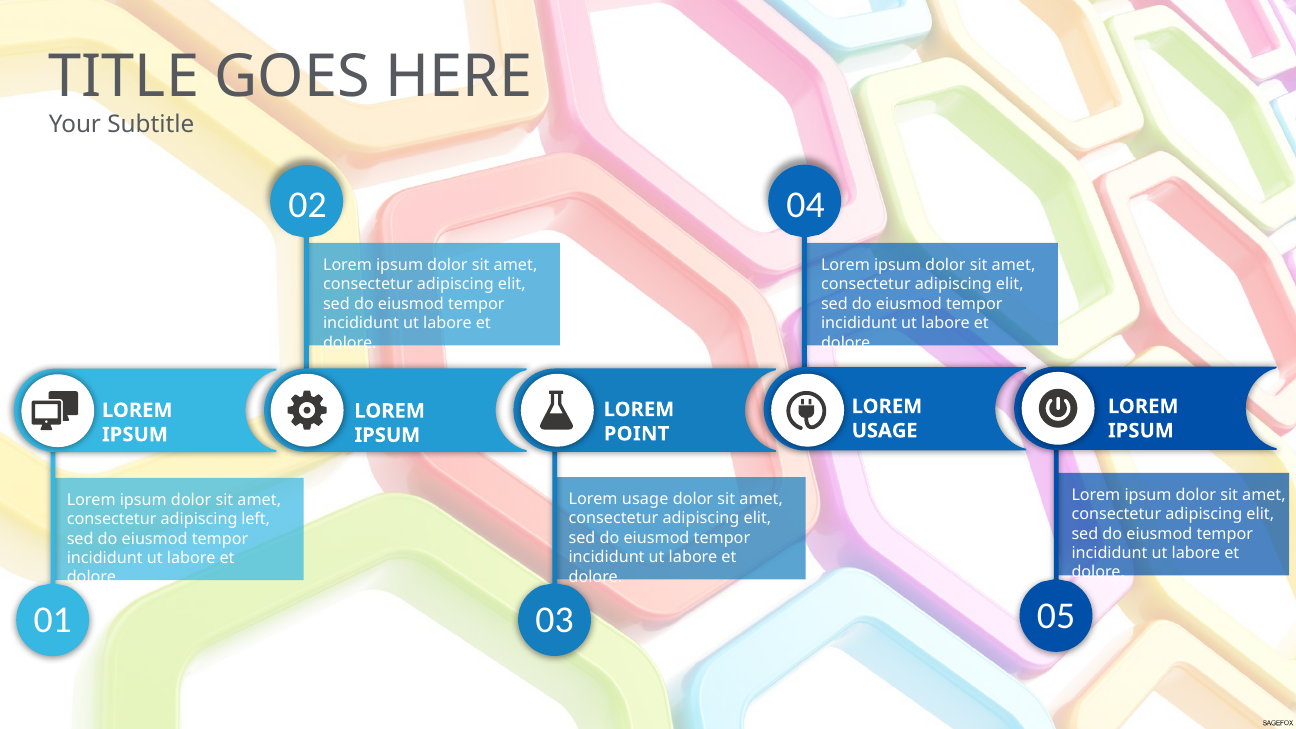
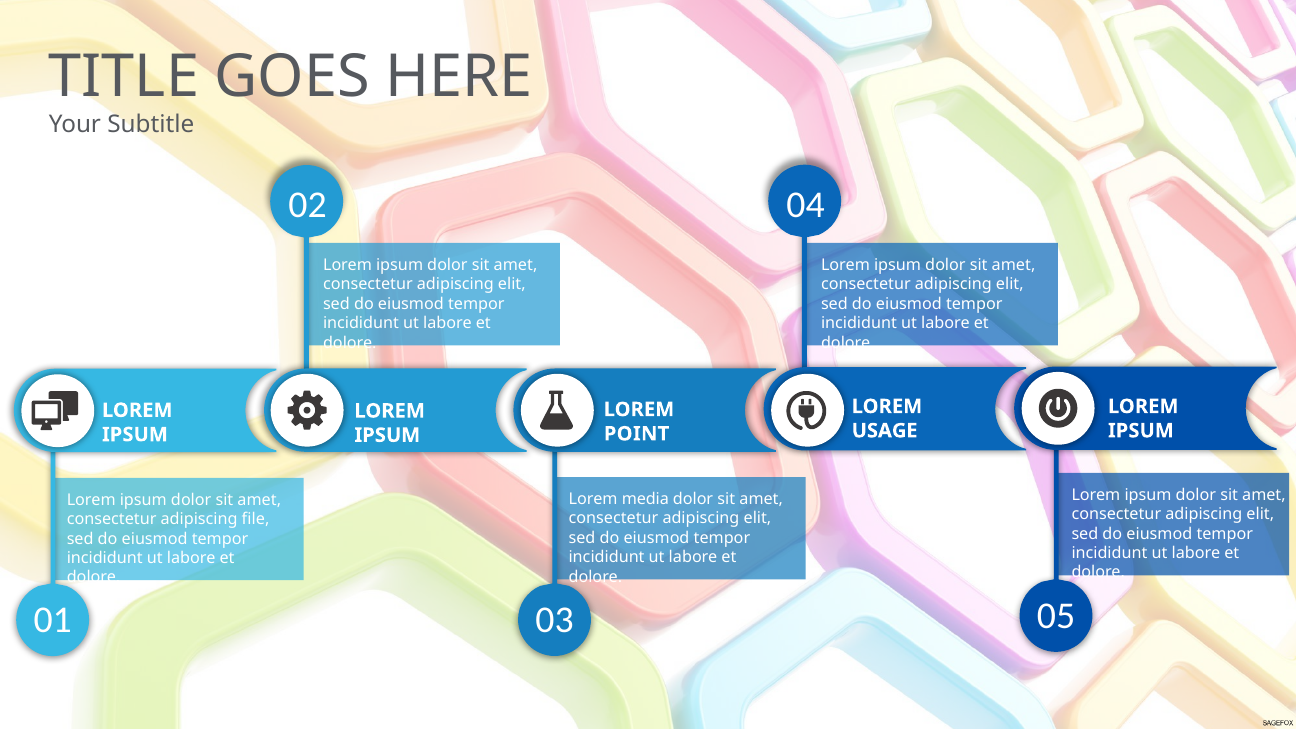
usage: usage -> media (645, 499)
left: left -> file (256, 519)
